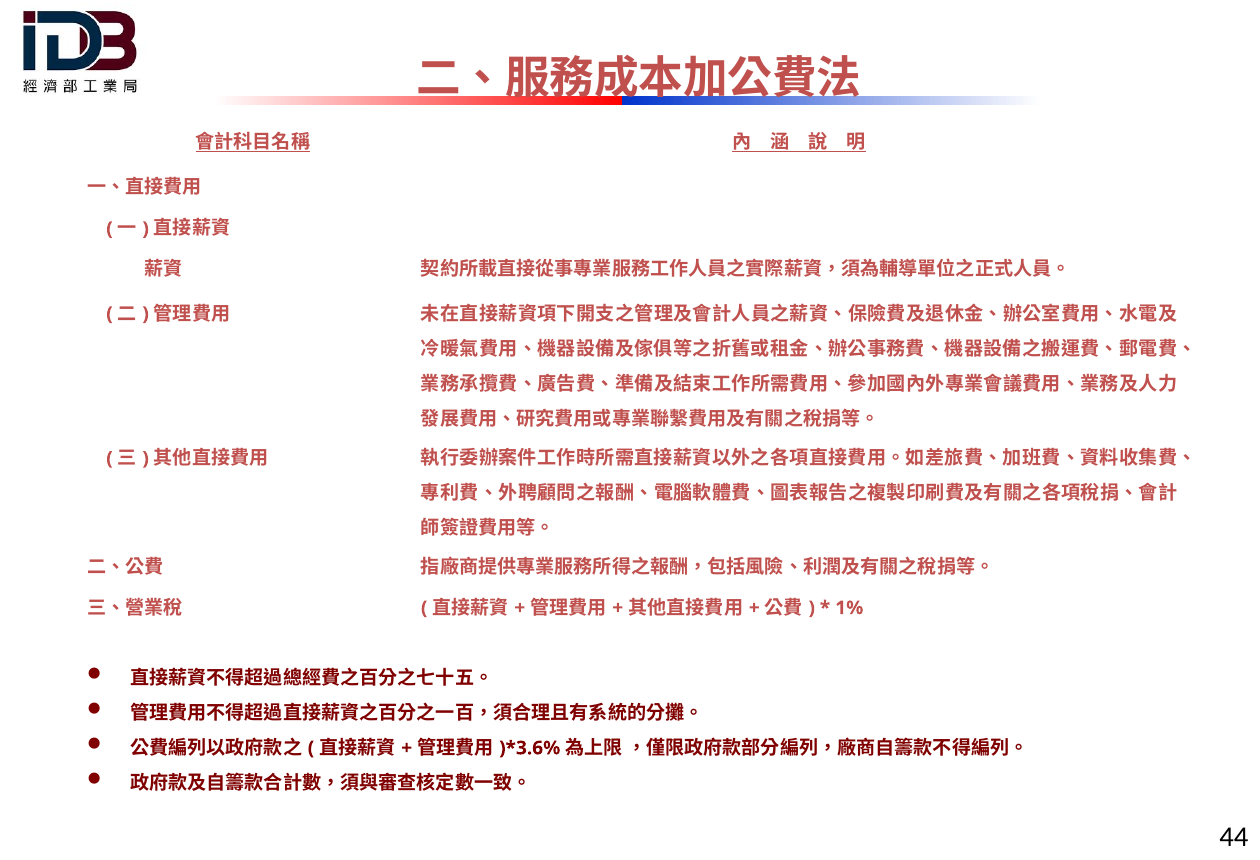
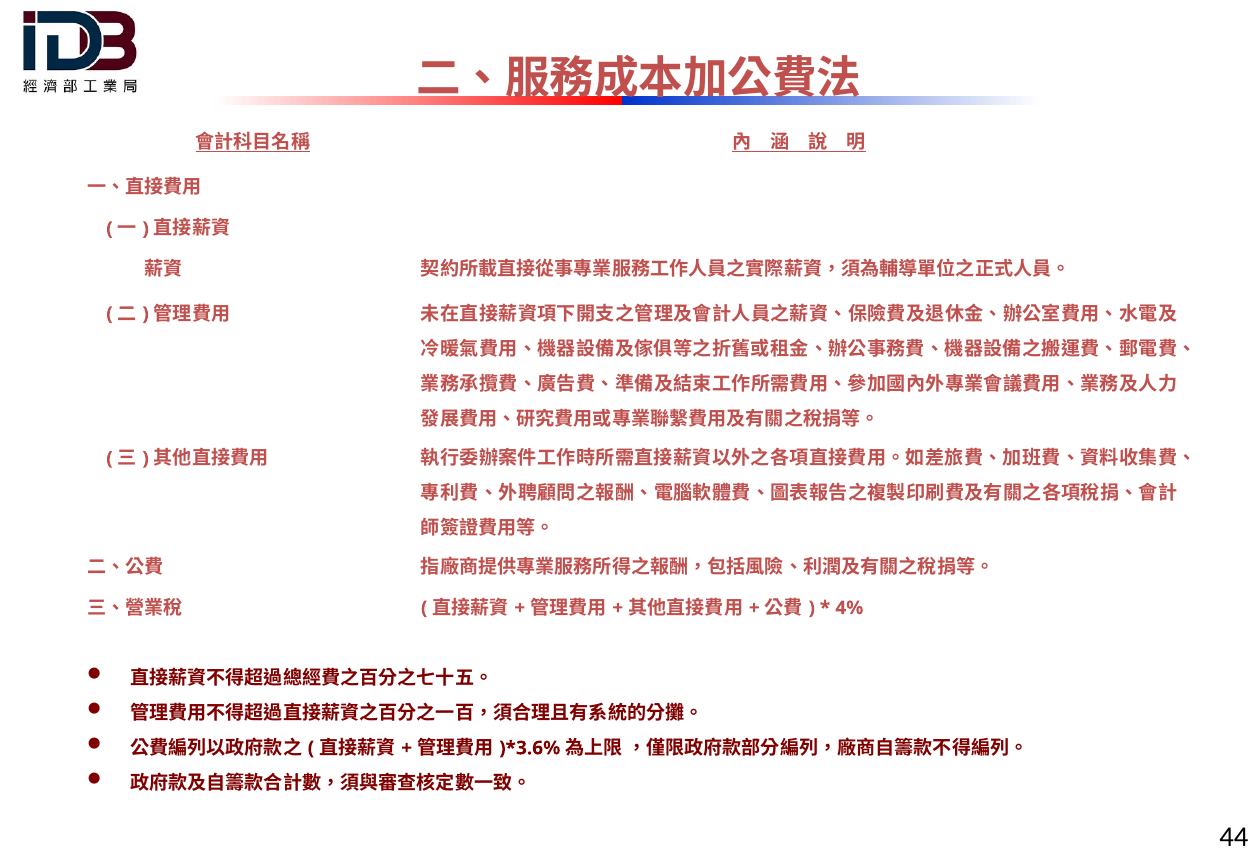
1%: 1% -> 4% (849, 608)
